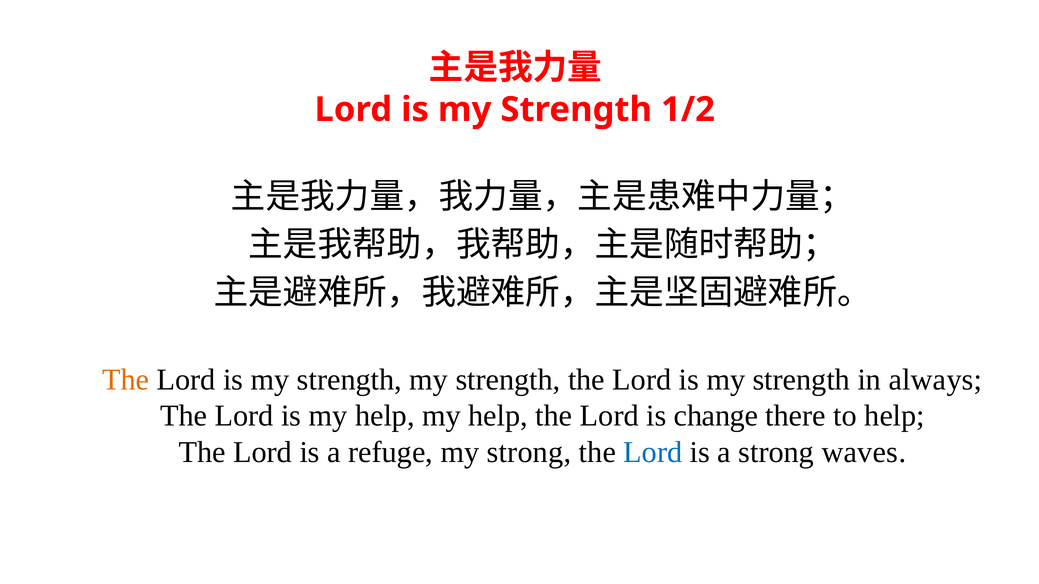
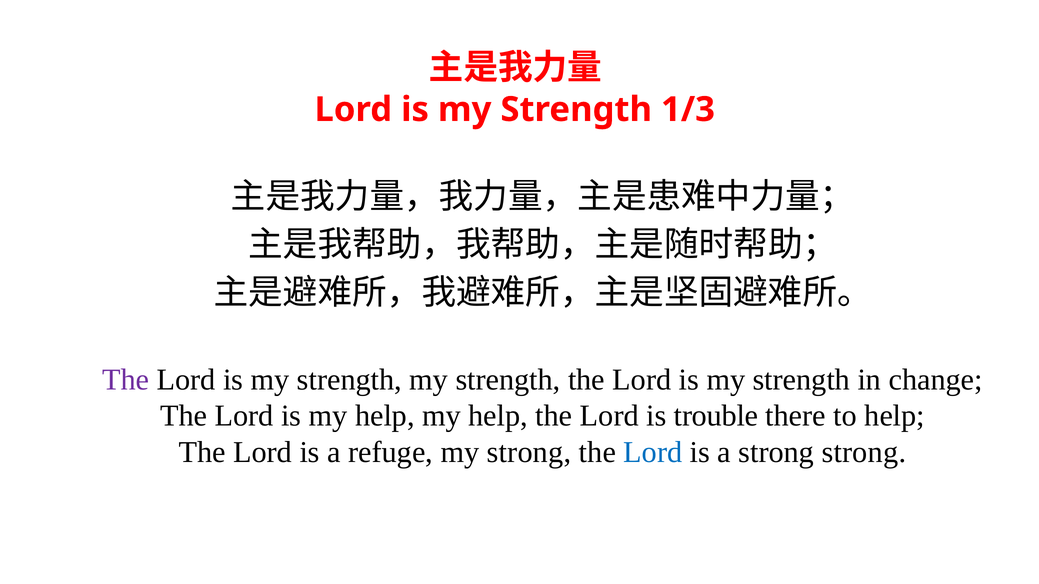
1/2: 1/2 -> 1/3 (688, 110)
The colour: orange -> purple (126, 380)
always: always -> change (936, 380)
change: change -> trouble (716, 416)
strong waves: waves -> strong (864, 453)
